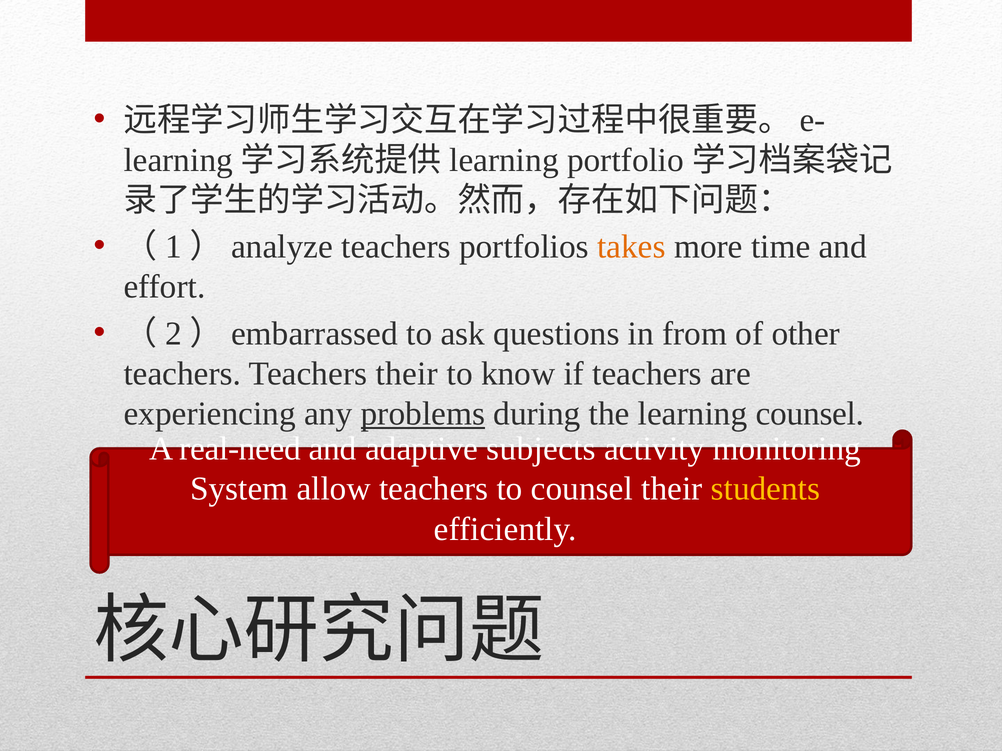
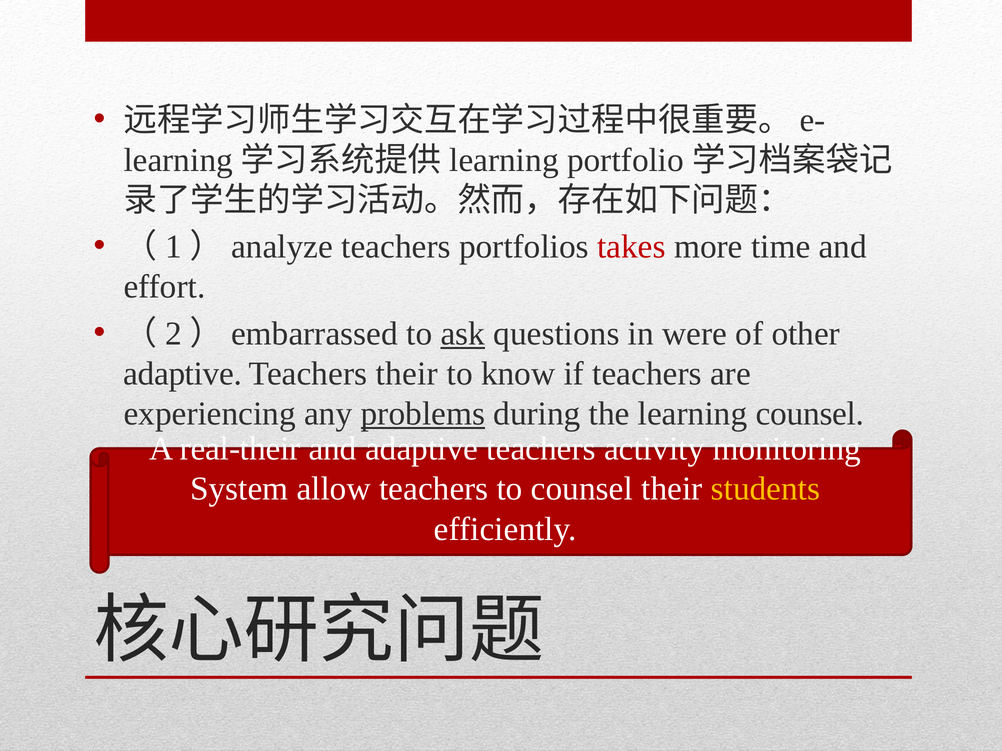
takes colour: orange -> red (631, 247)
ask underline: none -> present (463, 334)
from: from -> were (695, 334)
teachers: teachers -> adaptive (183, 374)
real-need: real-need -> real-their (240, 449)
and adaptive subjects: subjects -> teachers (541, 449)
